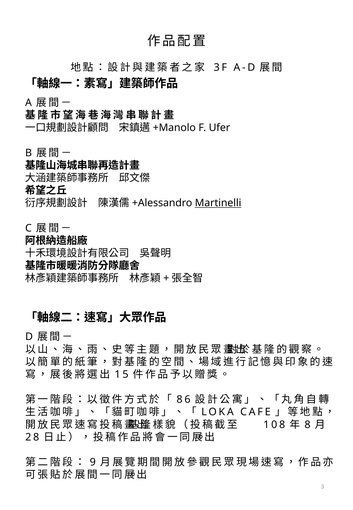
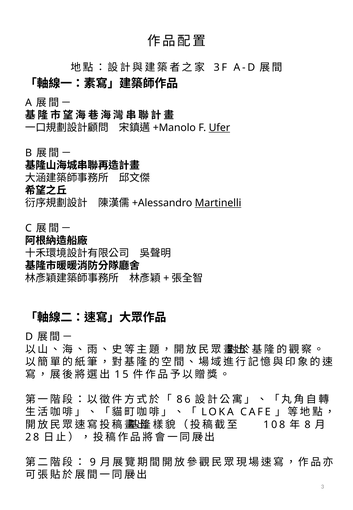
Ufer underline: none -> present (219, 128)
